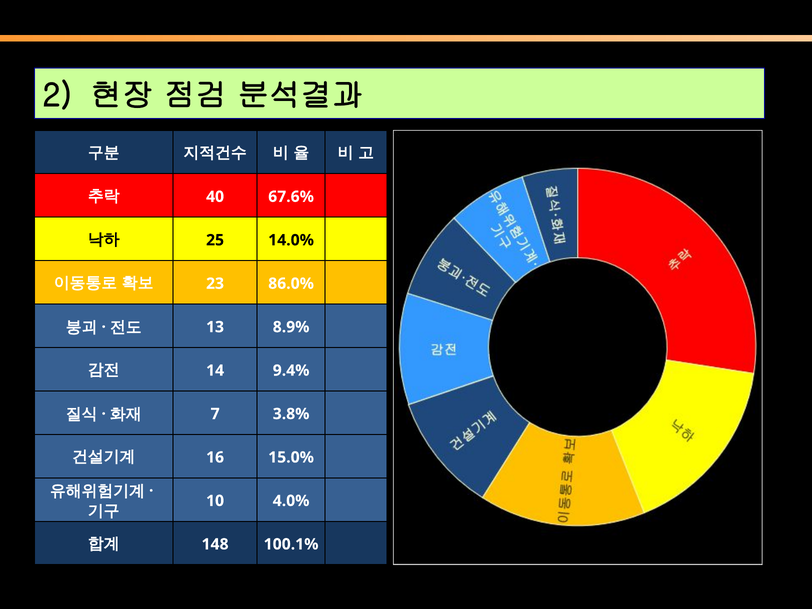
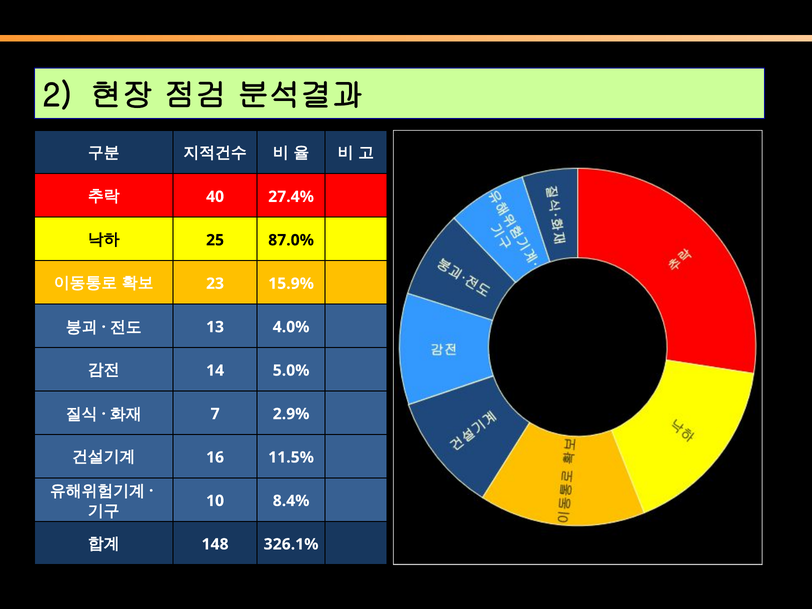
67.6%: 67.6% -> 27.4% (291, 197)
14.0%: 14.0% -> 87.0% (291, 240)
86.0%: 86.0% -> 15.9% (291, 284)
8.9%: 8.9% -> 4.0% (291, 327)
9.4%: 9.4% -> 5.0% (291, 370)
3.8%: 3.8% -> 2.9% (291, 414)
15.0%: 15.0% -> 11.5% (291, 457)
4.0%: 4.0% -> 8.4% (291, 501)
100.1%: 100.1% -> 326.1% (291, 544)
